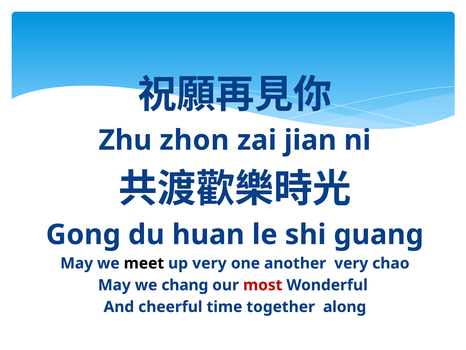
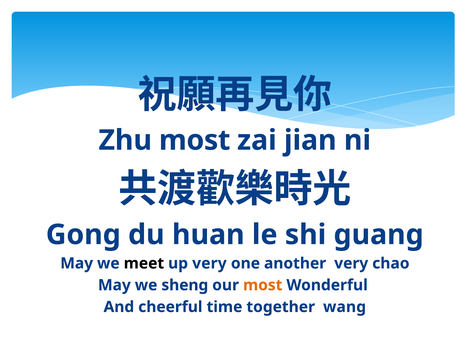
Zhu zhon: zhon -> most (195, 140)
chang: chang -> sheng (185, 285)
most colour: red -> orange (263, 285)
along: along -> wang (345, 306)
